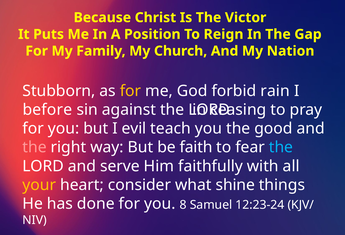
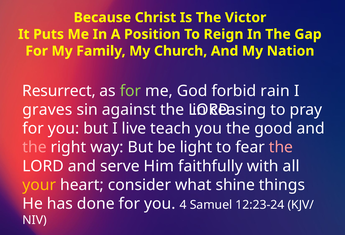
Stubborn: Stubborn -> Resurrect (59, 91)
for colour: yellow -> light green (130, 91)
before: before -> graves (47, 110)
evil: evil -> live (134, 129)
faith: faith -> light (196, 147)
the colour: light blue -> pink (281, 147)
8: 8 -> 4 (183, 205)
